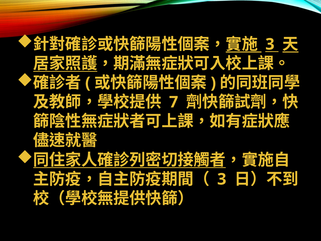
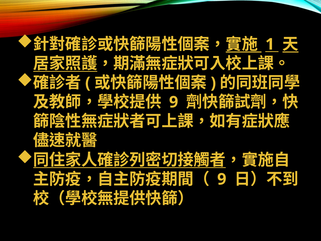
3: 3 -> 1 (270, 44)
7: 7 -> 9 (174, 102)
3: 3 -> 9 (222, 179)
